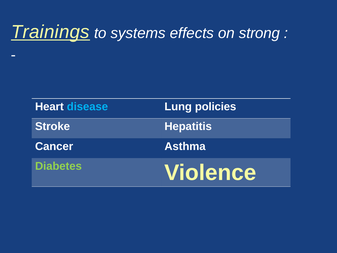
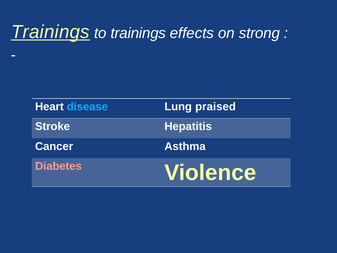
to systems: systems -> trainings (138, 33)
policies: policies -> praised (216, 107)
Diabetes colour: light green -> pink (58, 166)
